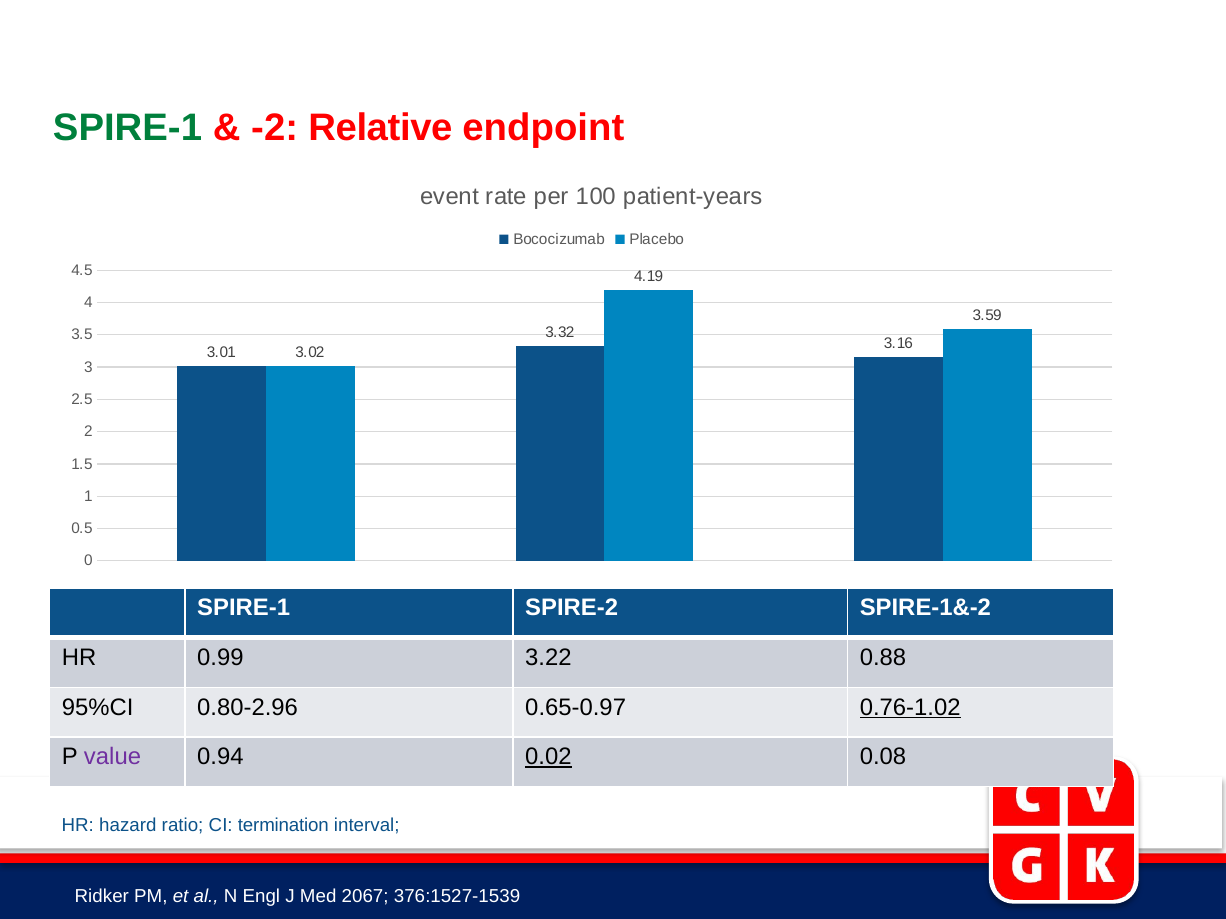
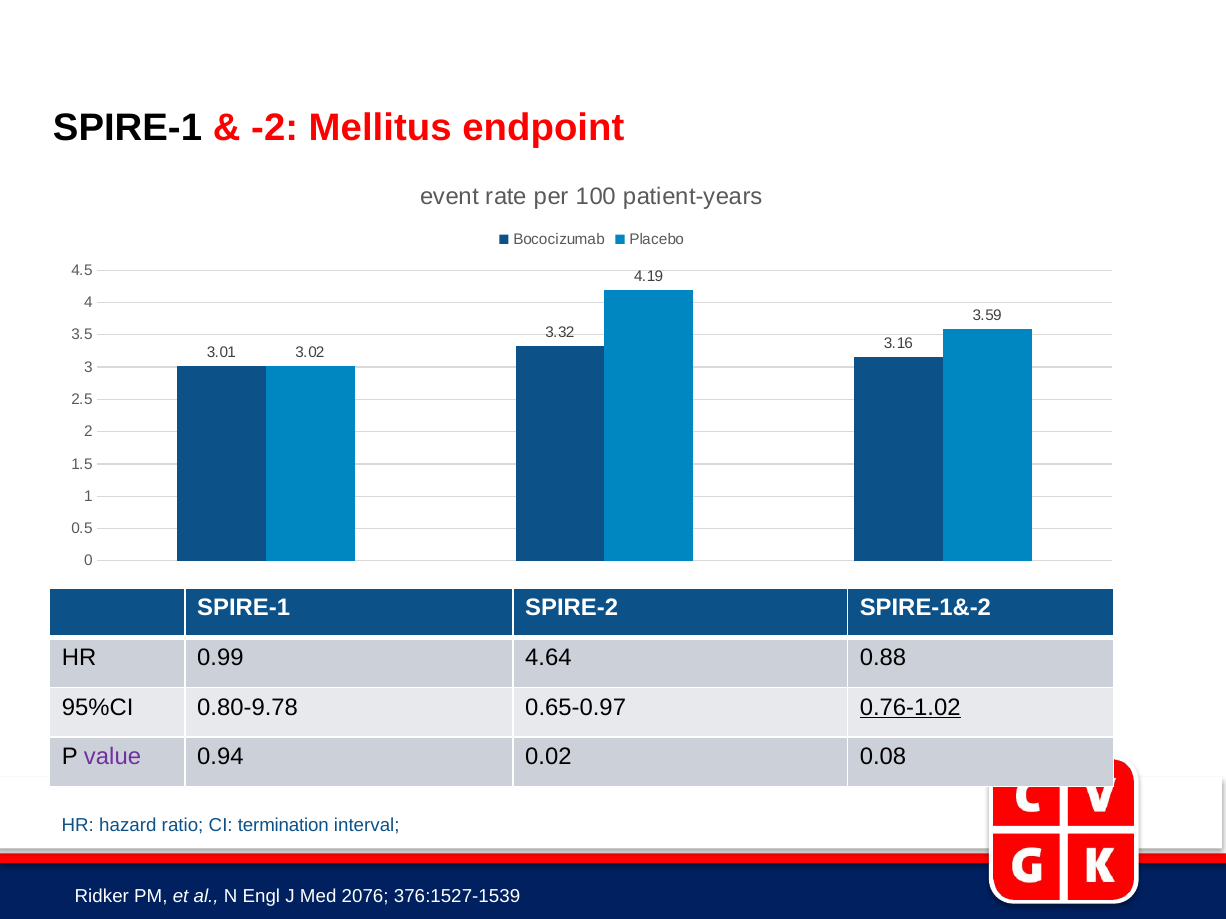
SPIRE-1 colour: green -> black (128, 128)
Relative: Relative -> Mellitus (380, 128)
3.22: 3.22 -> 4.64 (548, 658)
0.80-2.96: 0.80-2.96 -> 0.80-9.78 (248, 708)
0.02 underline: present -> none (548, 757)
2067: 2067 -> 2076 (365, 897)
